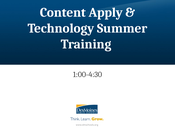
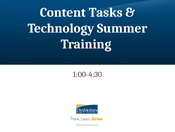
Apply: Apply -> Tasks (106, 12)
